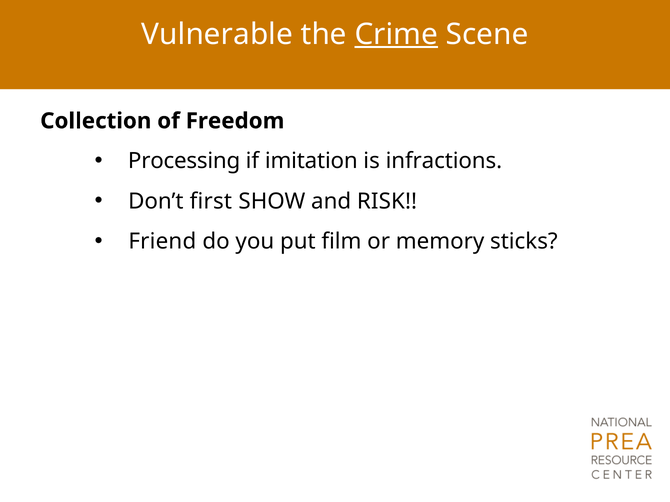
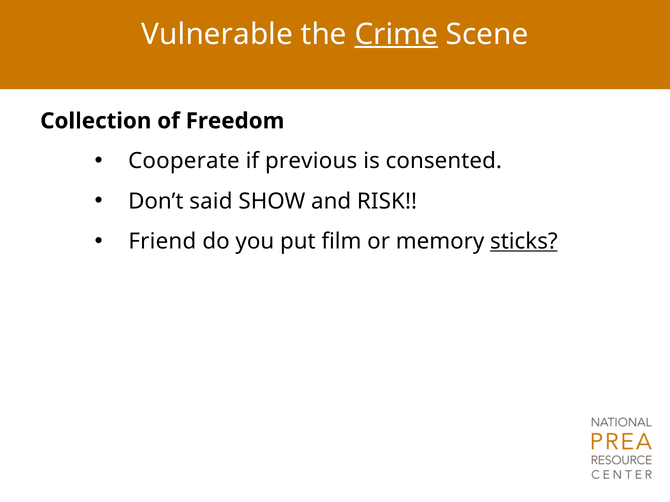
Processing: Processing -> Cooperate (184, 161)
imitation: imitation -> previous (311, 161)
infractions: infractions -> consented (444, 161)
first: first -> said (211, 201)
sticks underline: none -> present (524, 242)
